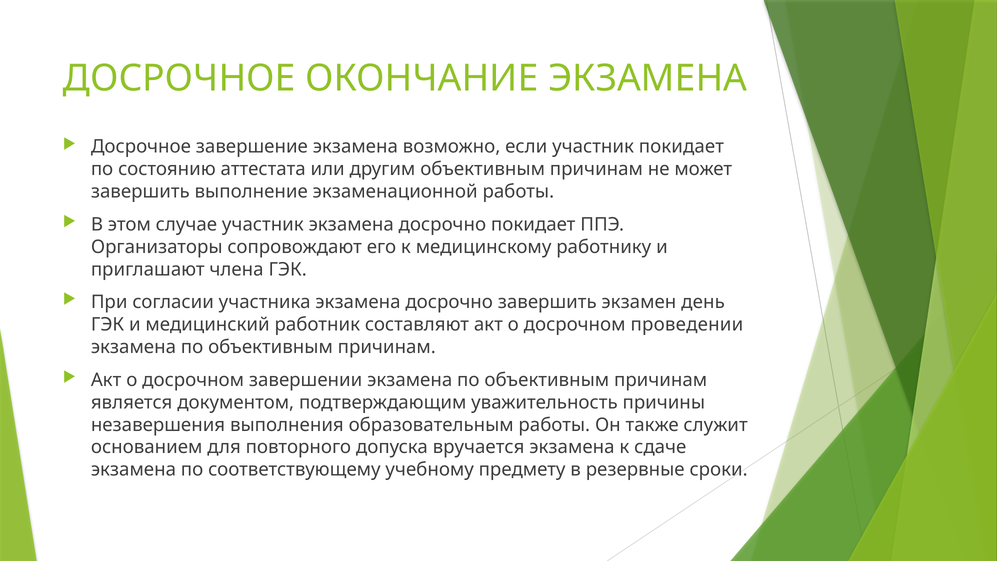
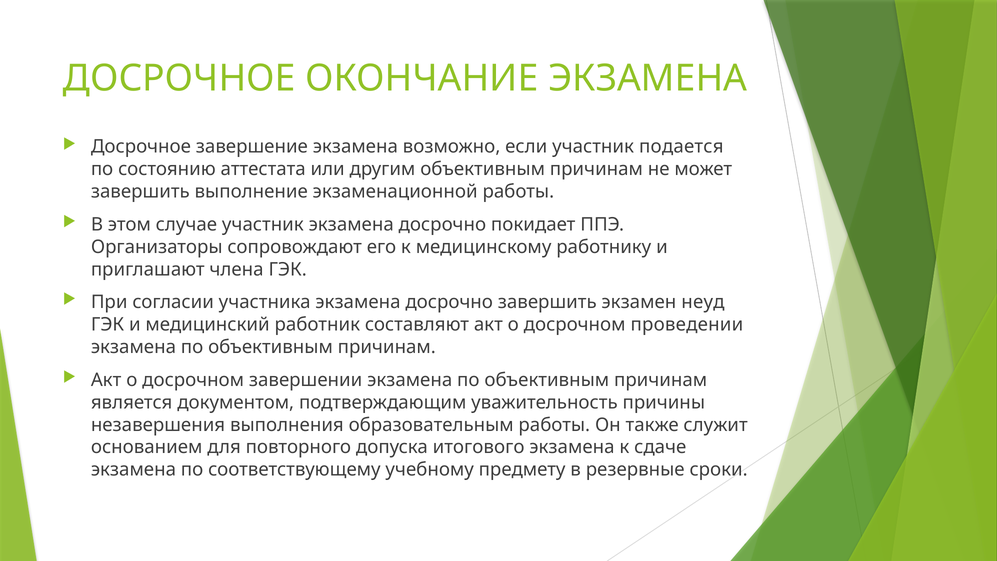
участник покидает: покидает -> подается (681, 147)
день: день -> неуд (703, 302)
вручается: вручается -> итогового (479, 447)
